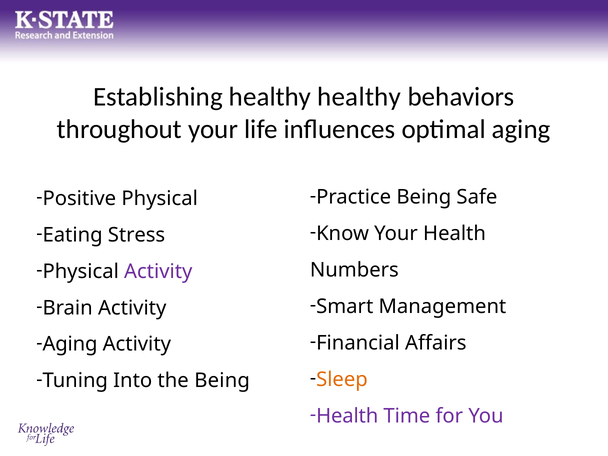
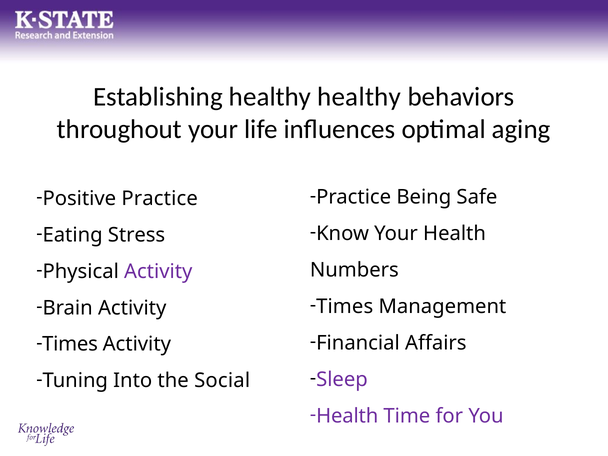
Positive Physical: Physical -> Practice (160, 198)
Smart: Smart -> Times (345, 306)
Aging: Aging -> Times (70, 344)
Sleep colour: orange -> purple (342, 379)
the Being: Being -> Social (222, 381)
